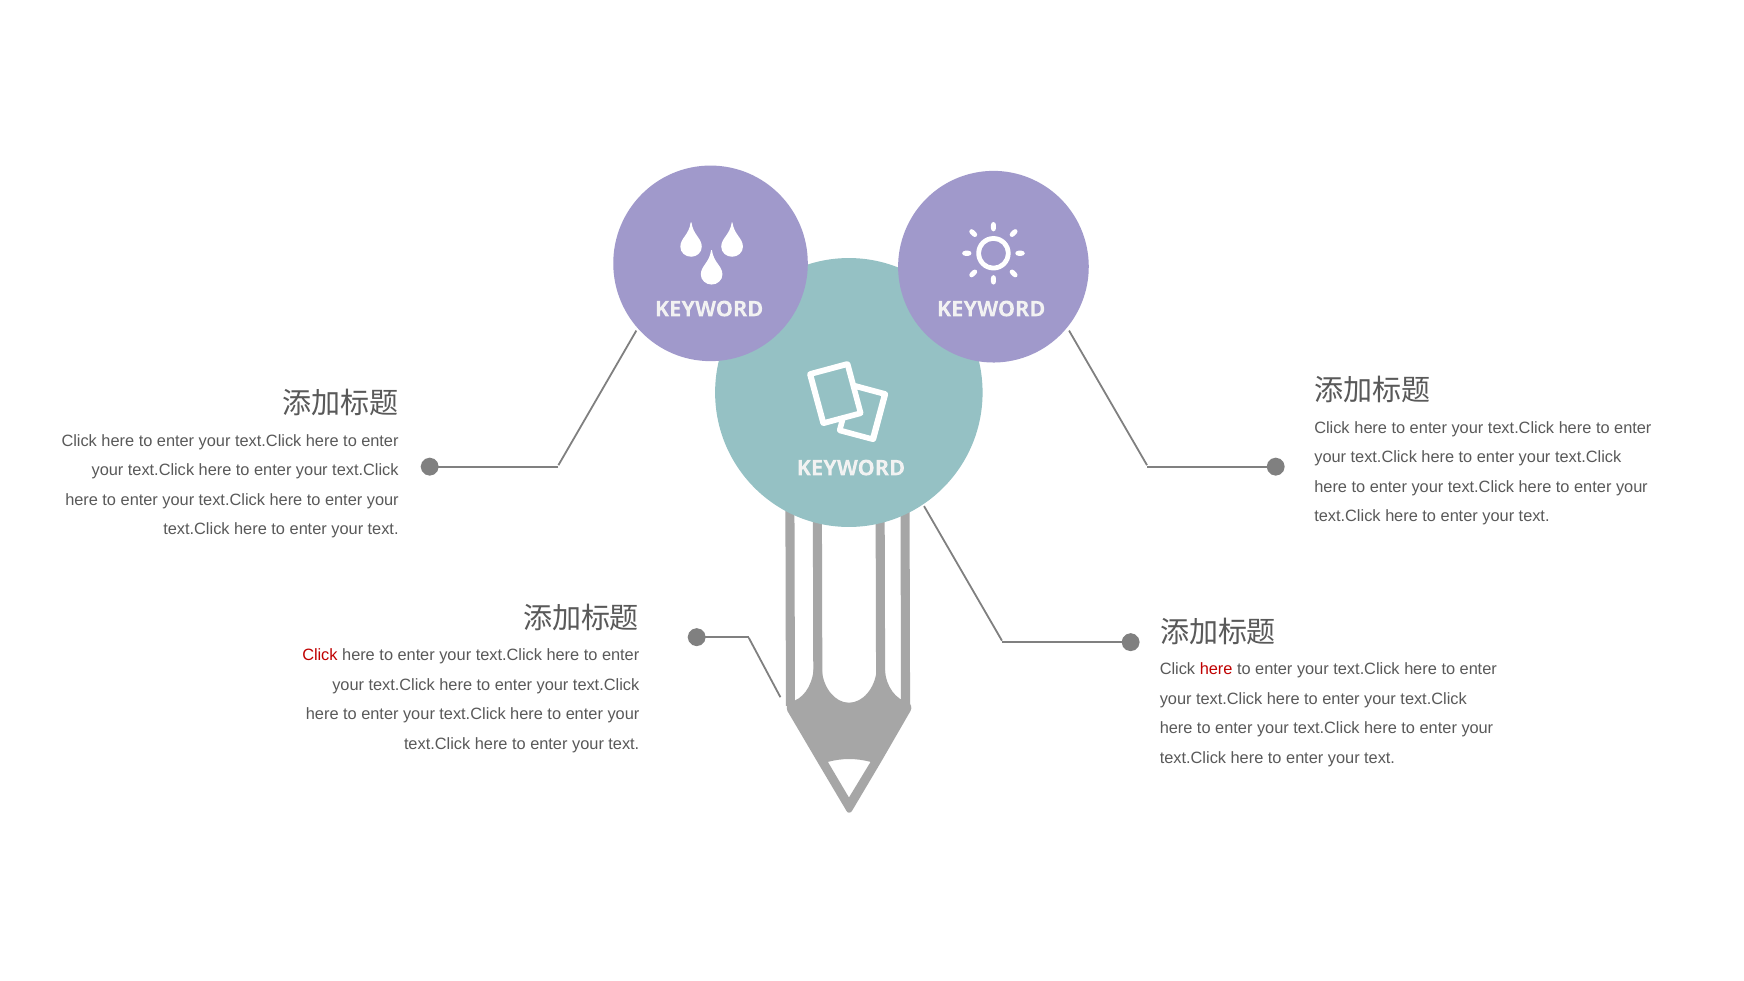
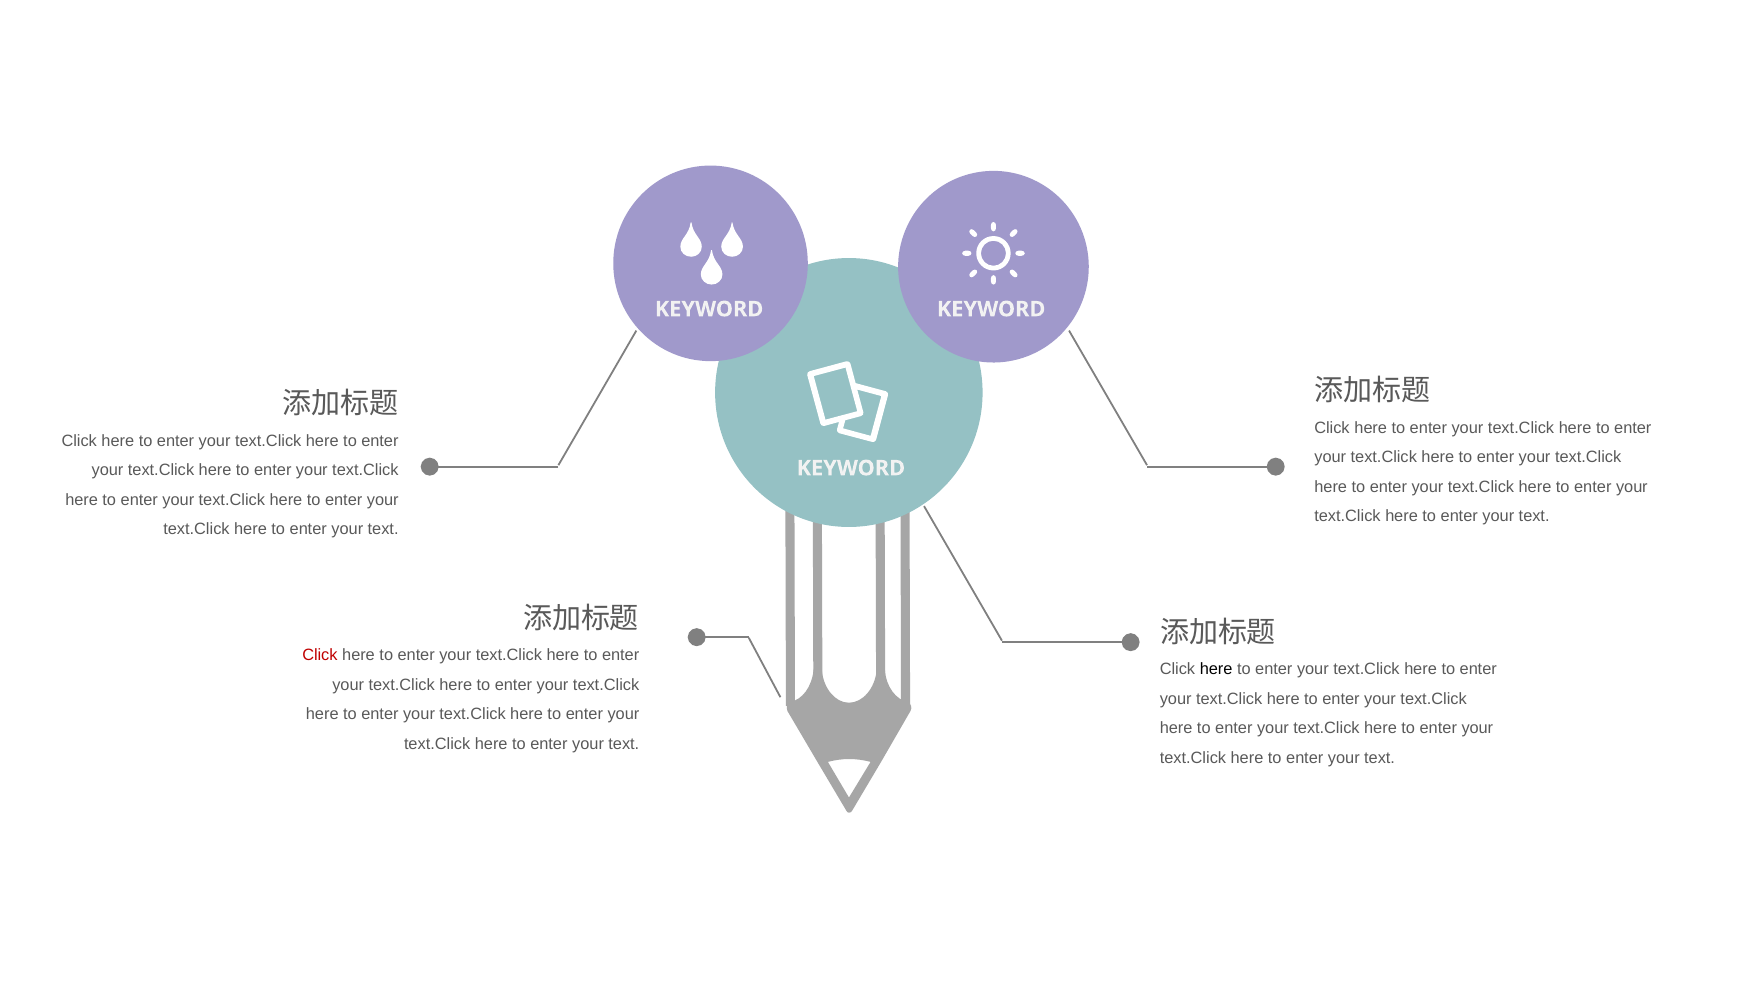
here colour: red -> black (1216, 669)
